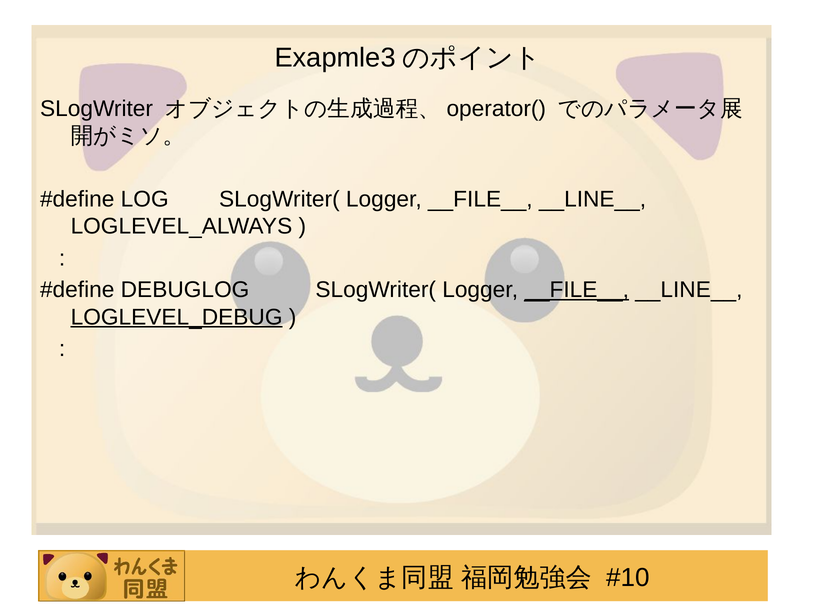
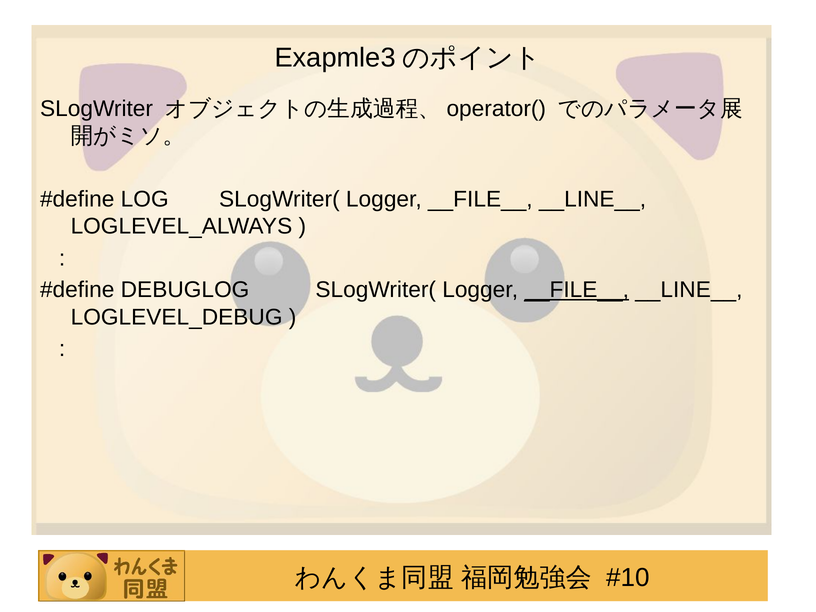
LOGLEVEL_DEBUG underline: present -> none (177, 317)
